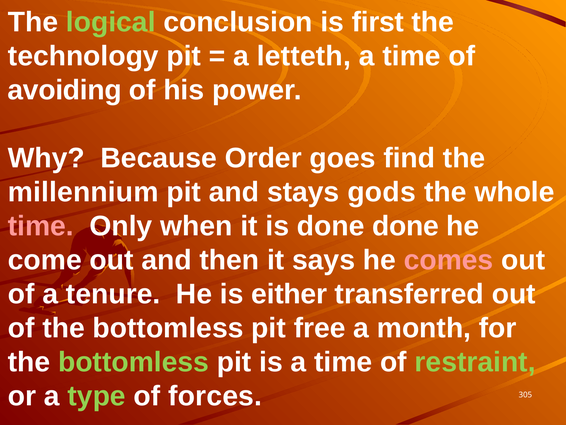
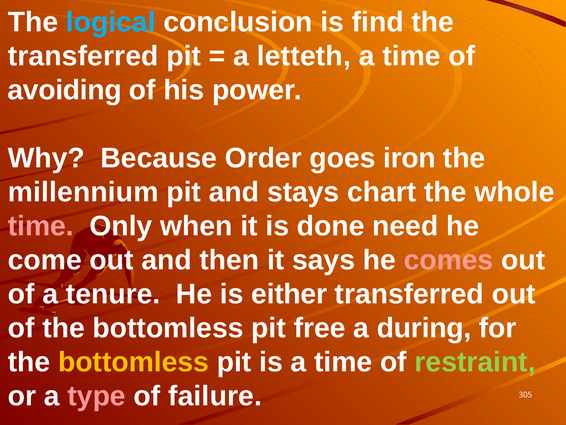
logical colour: light green -> light blue (111, 22)
first: first -> find (378, 22)
technology: technology -> transferred (83, 56)
find: find -> iron (409, 158)
gods: gods -> chart (382, 192)
done done: done -> need (405, 226)
month: month -> during (424, 328)
bottomless colour: light green -> yellow (134, 362)
type colour: light green -> pink (97, 396)
forces: forces -> failure (215, 396)
